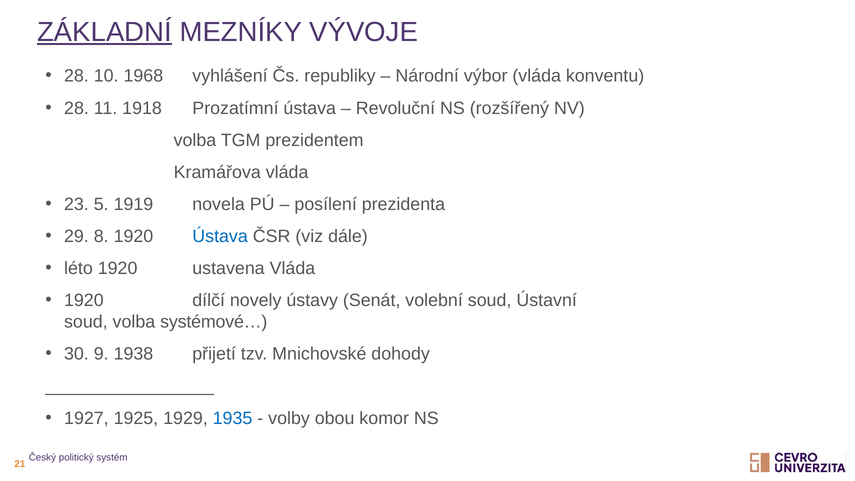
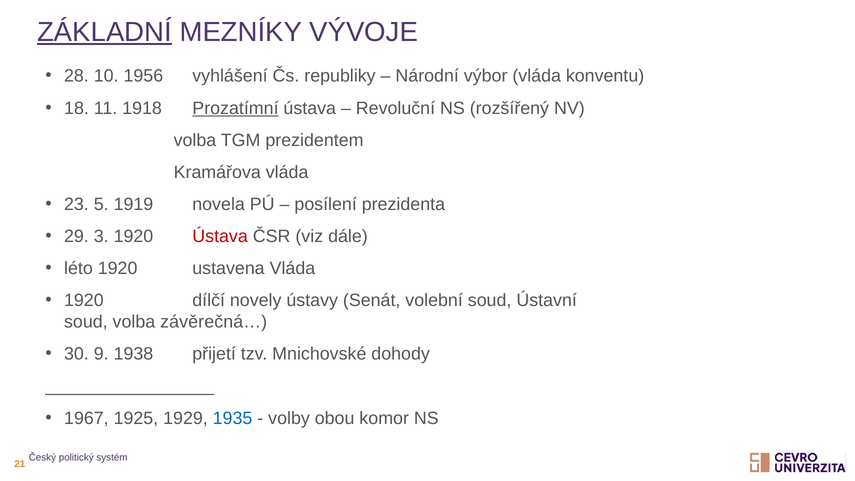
1968: 1968 -> 1956 (143, 76)
28: 28 -> 18 (76, 108)
Prozatímní underline: none -> present (235, 108)
8: 8 -> 3 (101, 236)
Ústava colour: blue -> red (220, 236)
systémové…: systémové… -> závěrečná… (214, 322)
1927: 1927 -> 1967 (86, 418)
